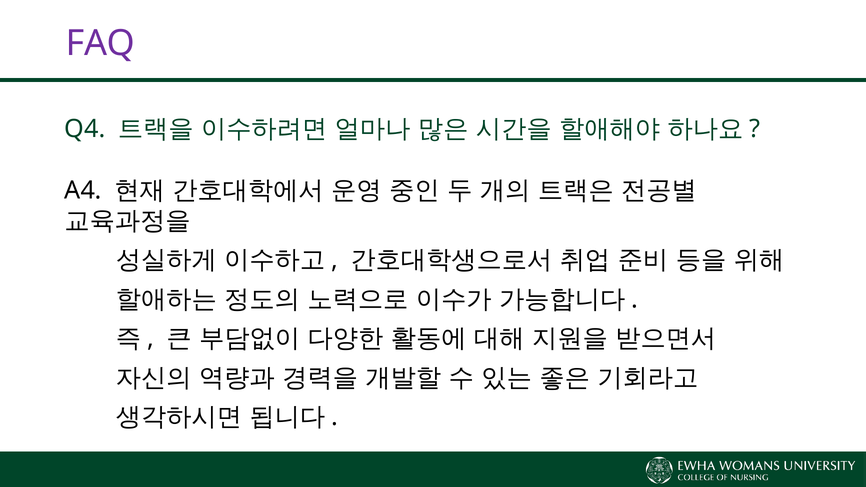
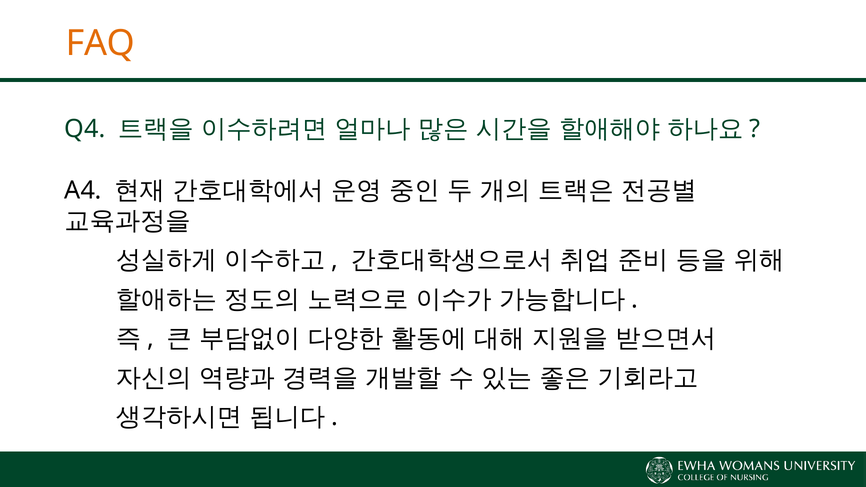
FAQ colour: purple -> orange (100, 44)
